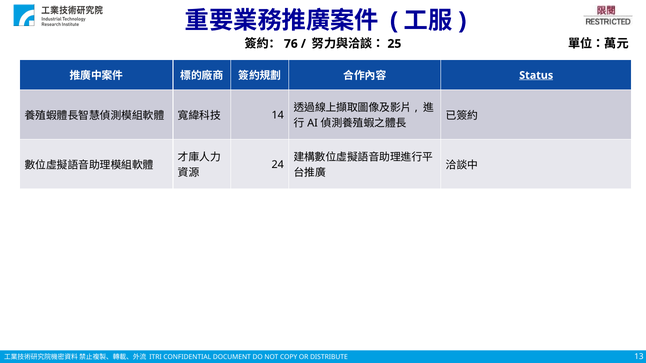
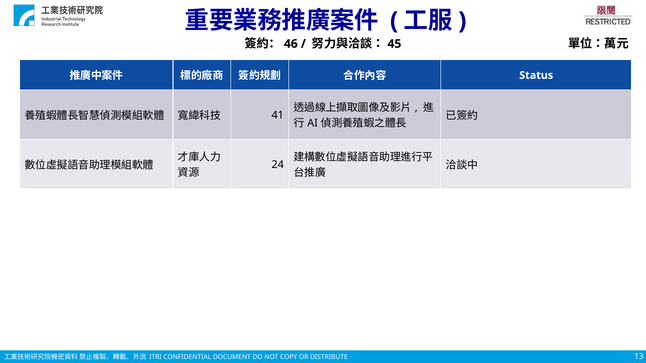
76: 76 -> 46 (291, 44)
25: 25 -> 45 (394, 44)
Status underline: present -> none (536, 75)
14: 14 -> 41 (278, 115)
